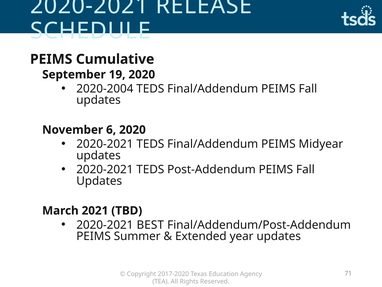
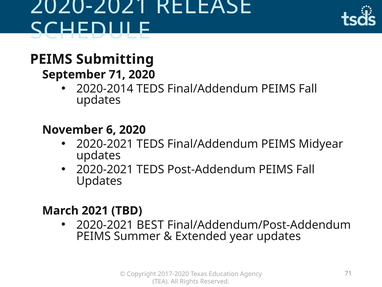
Cumulative: Cumulative -> Submitting (115, 59)
September 19: 19 -> 71 (117, 74)
2020-2004: 2020-2004 -> 2020-2014 (105, 89)
